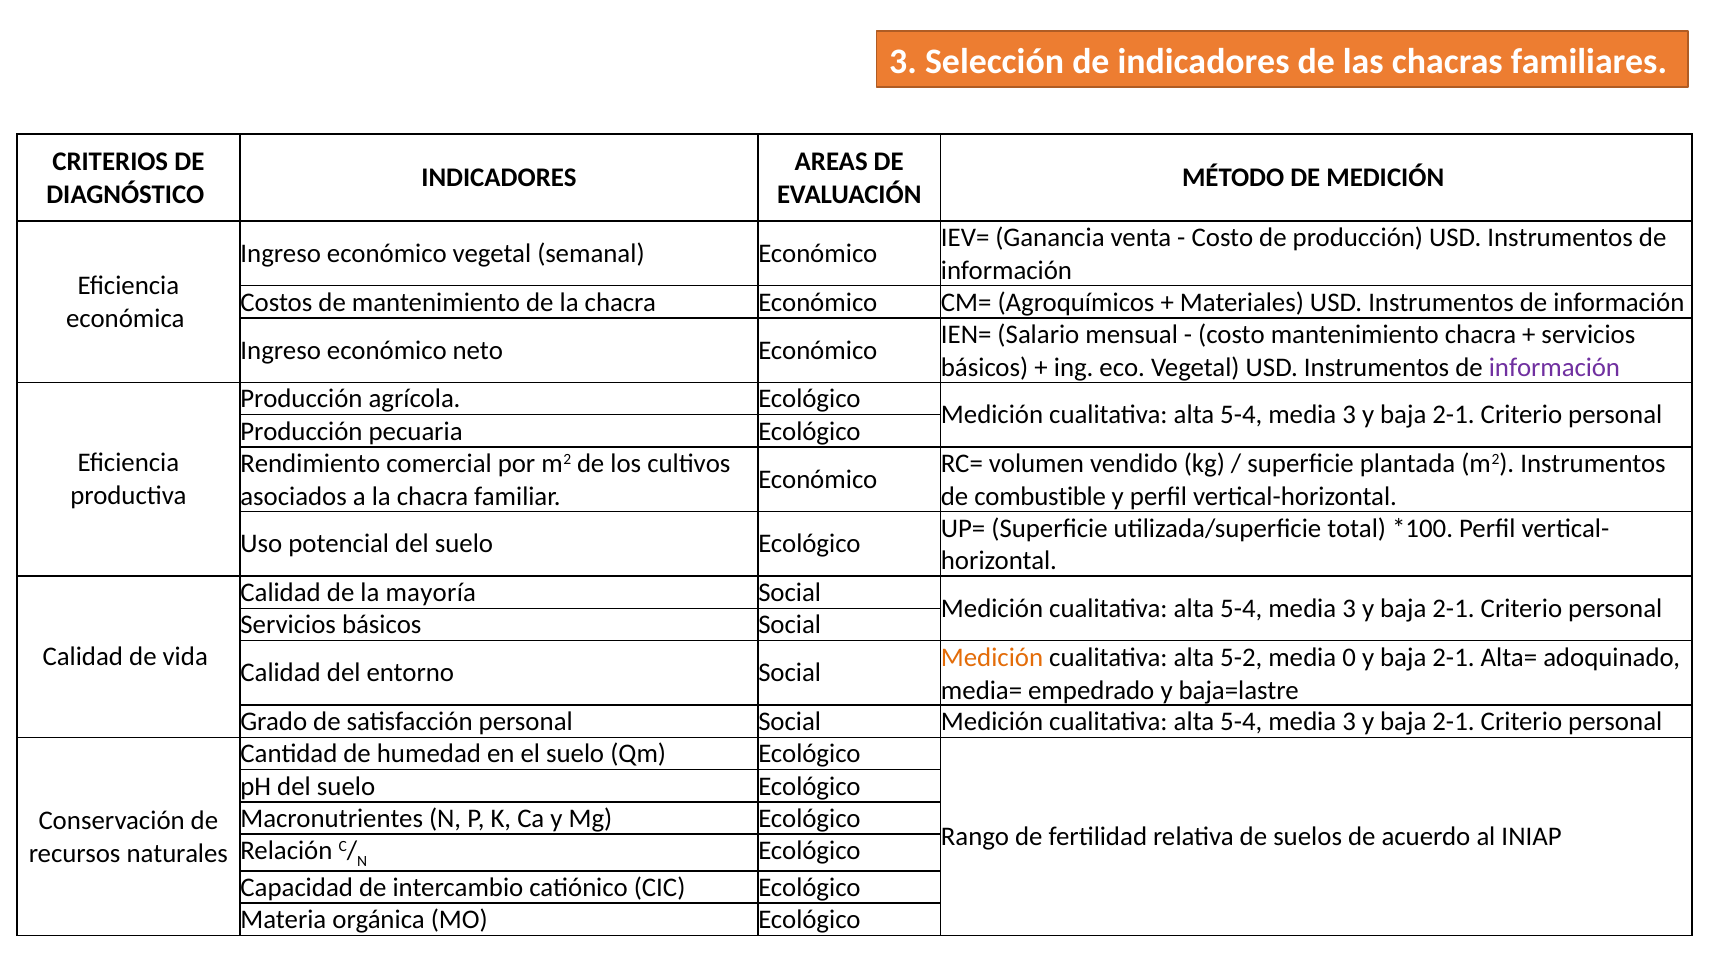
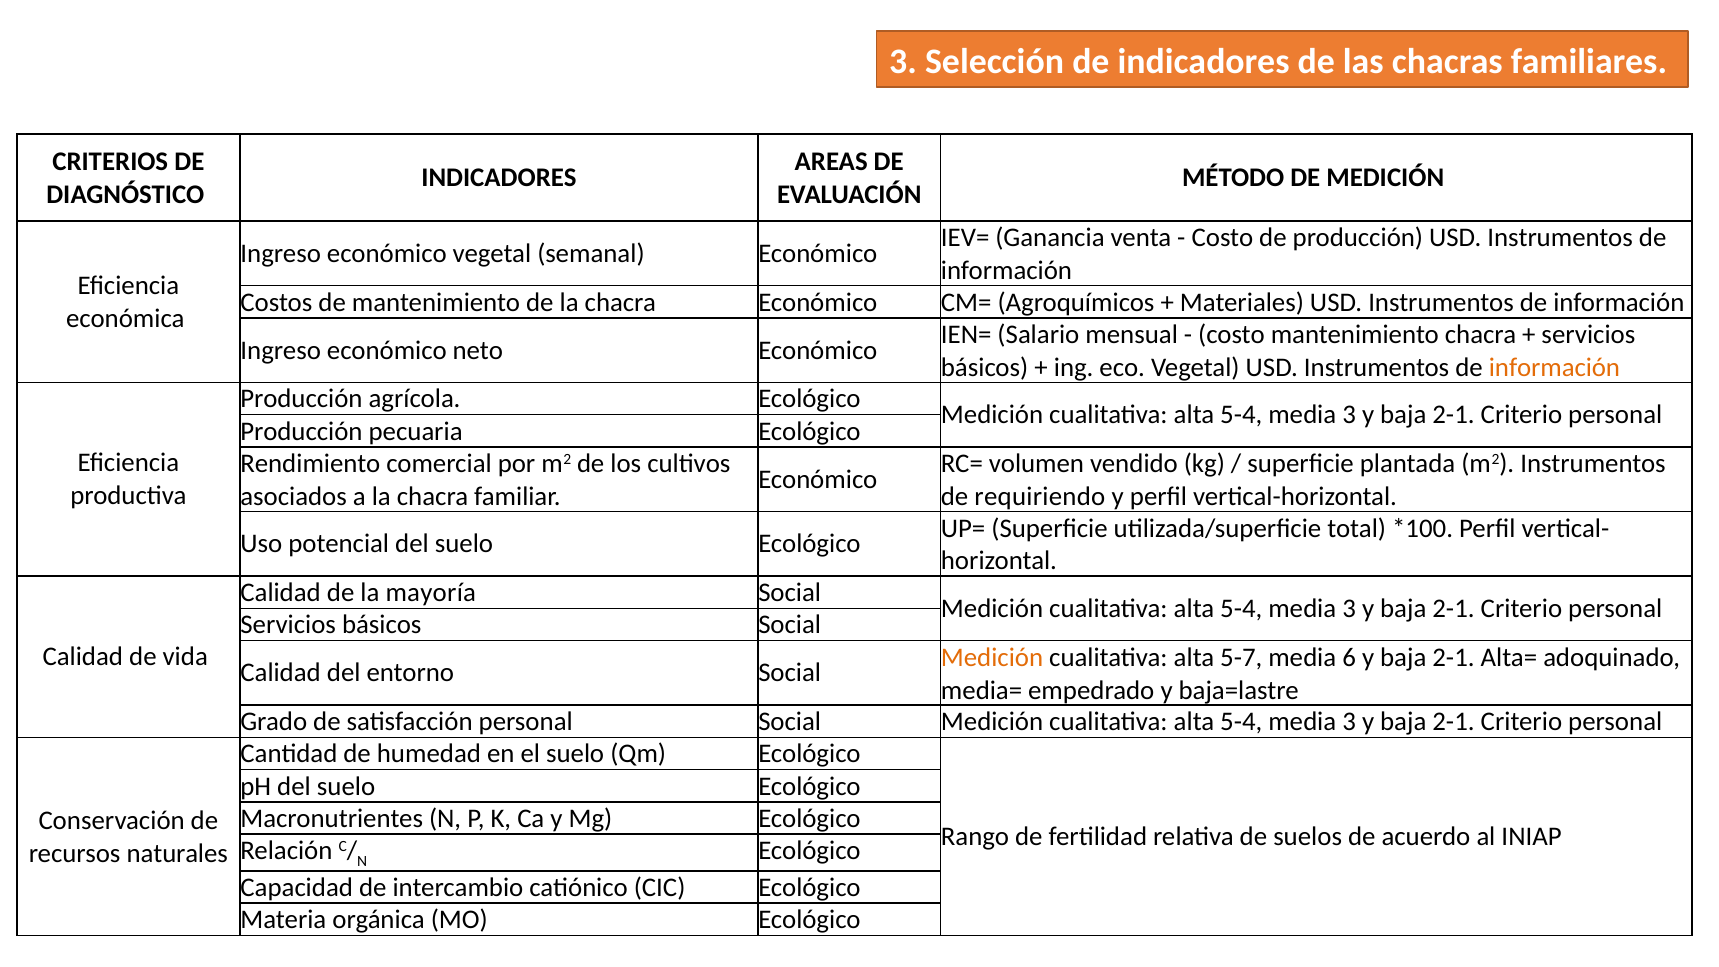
información colour: purple -> orange (1554, 367)
combustible: combustible -> requiriendo (1040, 497)
5-2: 5-2 -> 5-7 (1241, 657)
0: 0 -> 6 (1349, 657)
